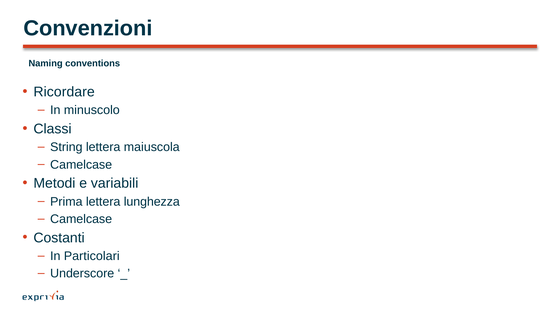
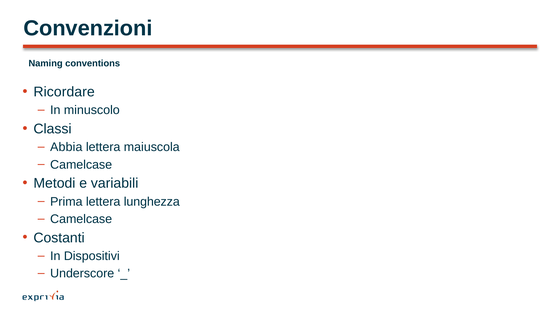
String: String -> Abbia (66, 147)
Particolari: Particolari -> Dispositivi (92, 256)
